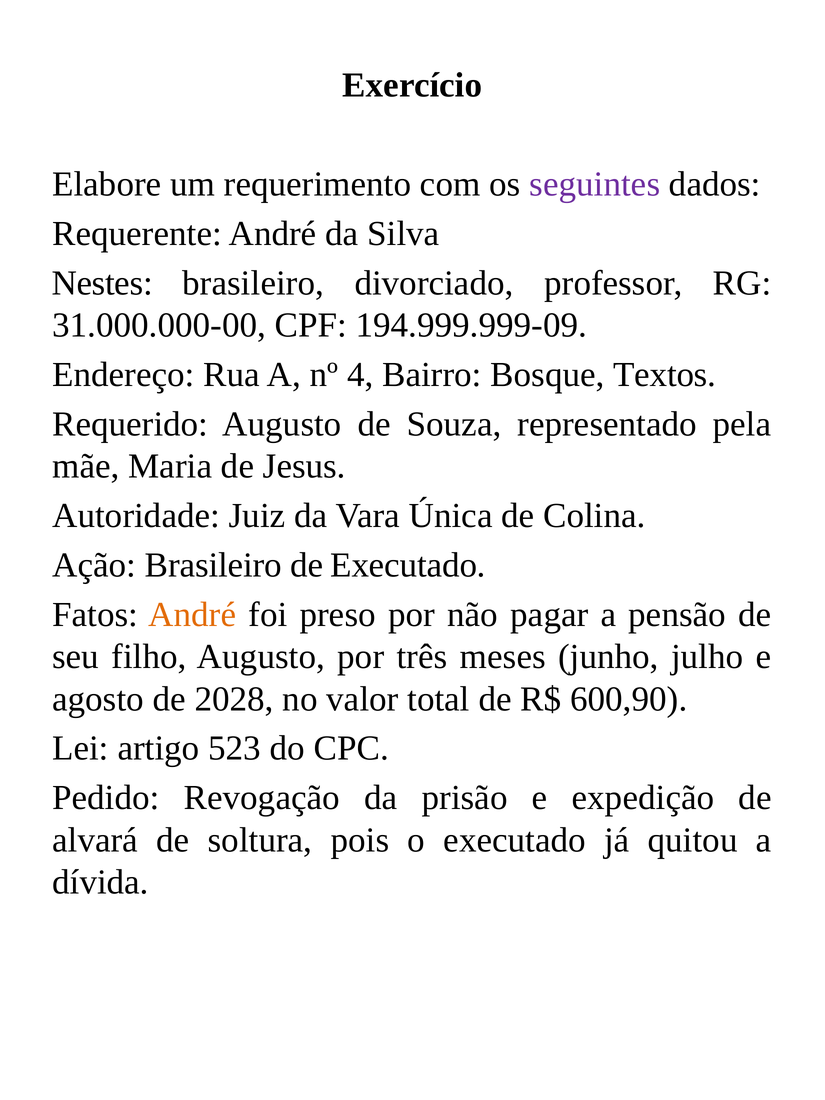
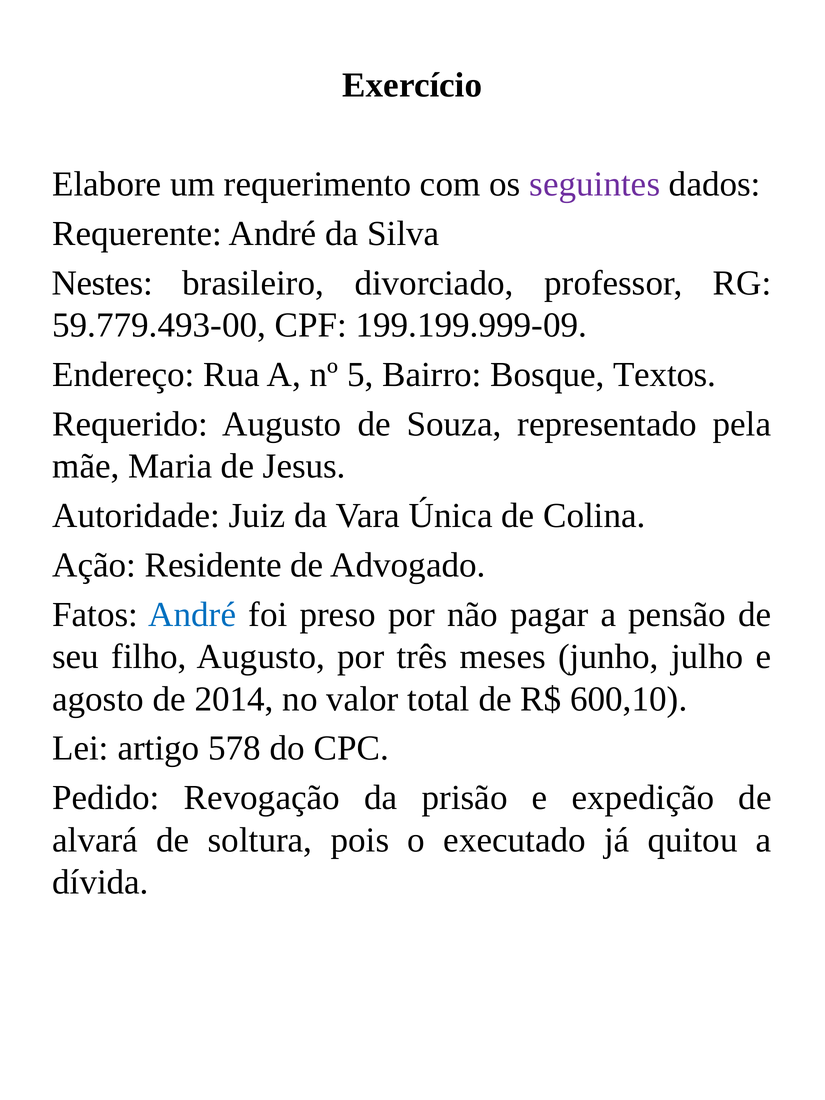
31.000.000-00: 31.000.000-00 -> 59.779.493-00 (159, 325)
194.999.999-09: 194.999.999-09 -> 199.199.999-09 (471, 325)
4: 4 -> 5 (360, 375)
Ação Brasileiro: Brasileiro -> Residente (213, 565)
de Executado: Executado -> Advogado (408, 565)
André colour: orange -> blue (192, 615)
2028: 2028 -> 2014 (234, 699)
600,90: 600,90 -> 600,10 (629, 699)
523: 523 -> 578 (235, 748)
